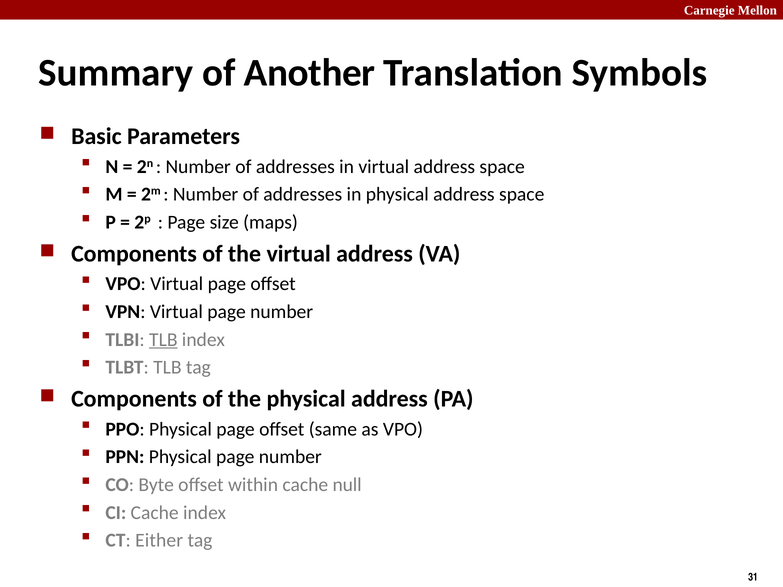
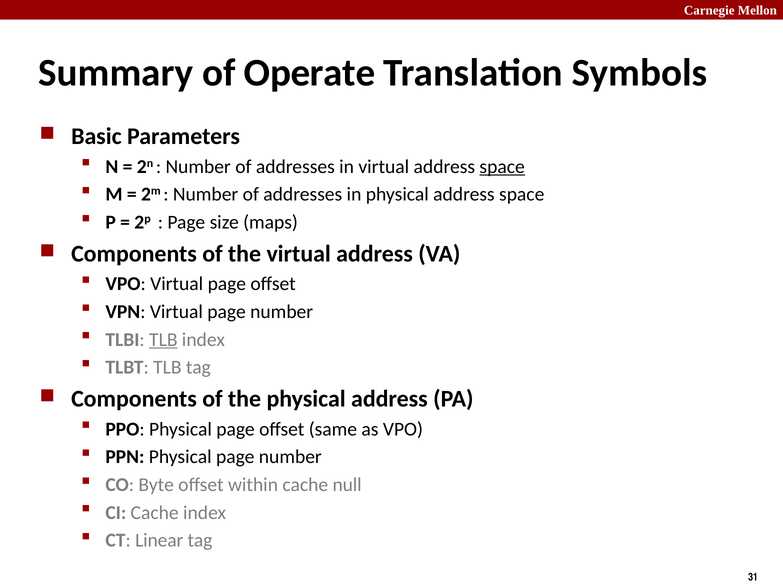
Another: Another -> Operate (310, 73)
space underline: none -> present (502, 167)
Either: Either -> Linear (159, 541)
